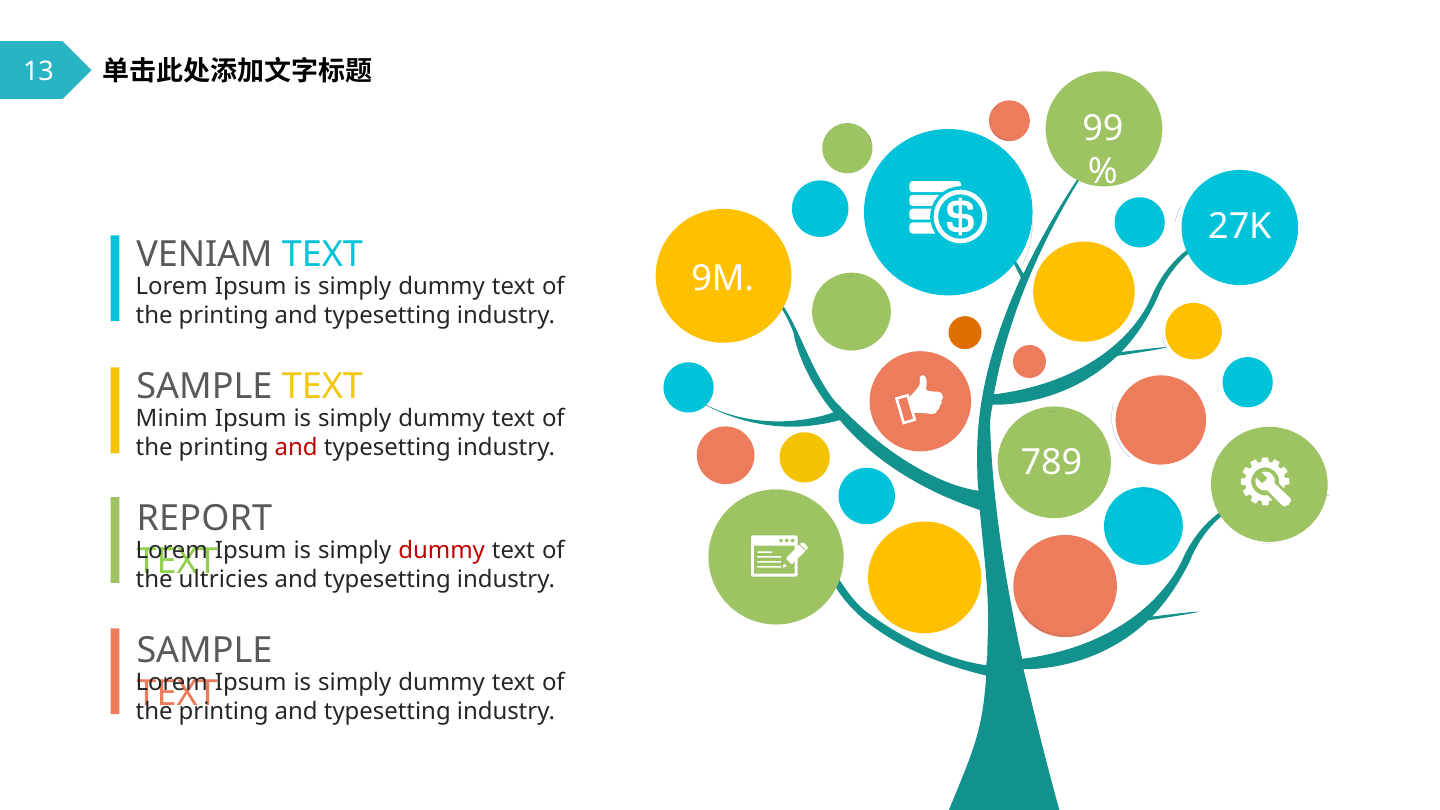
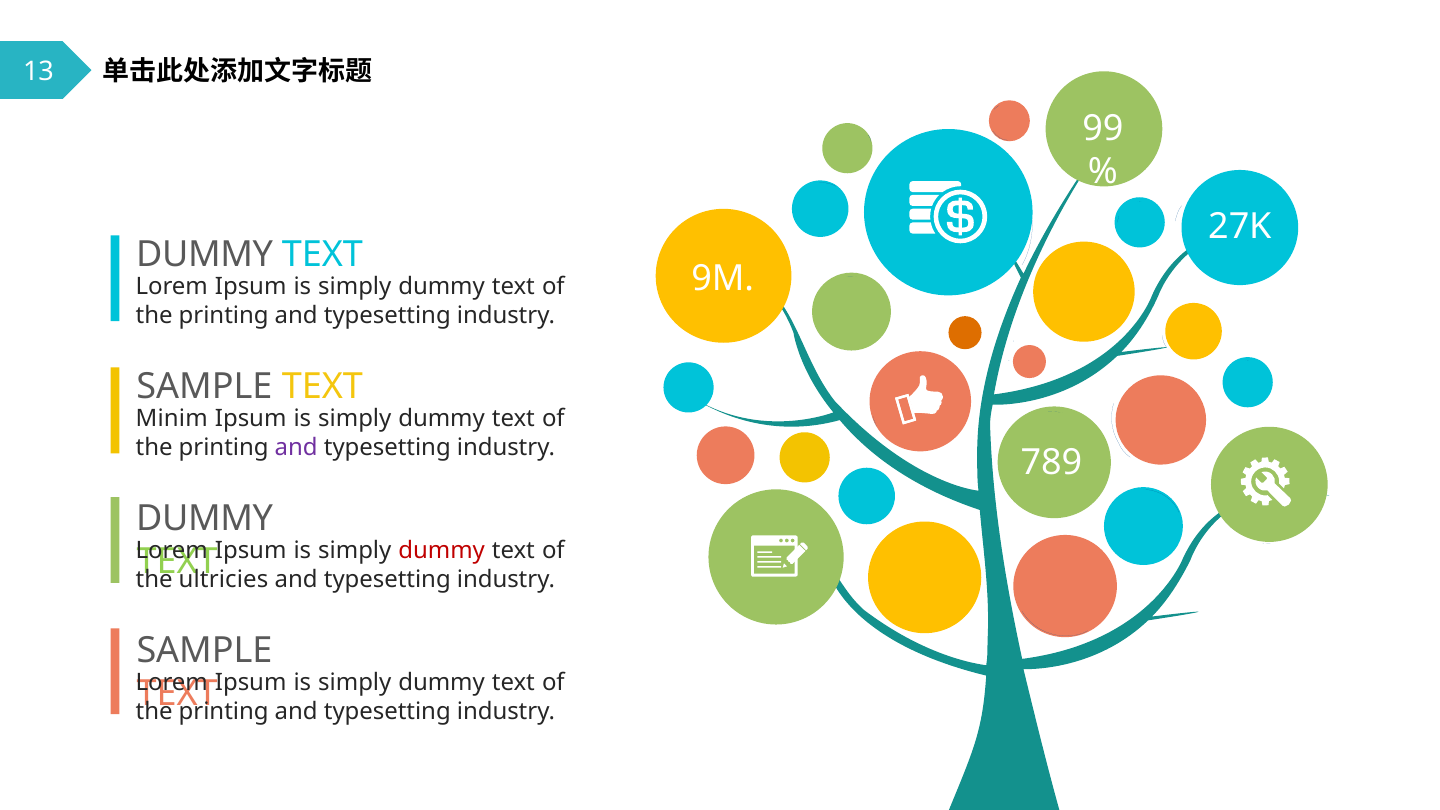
VENIAM: VENIAM -> DUMMY (205, 254)
and colour: red -> purple (296, 448)
REPORT: REPORT -> DUMMY (205, 518)
